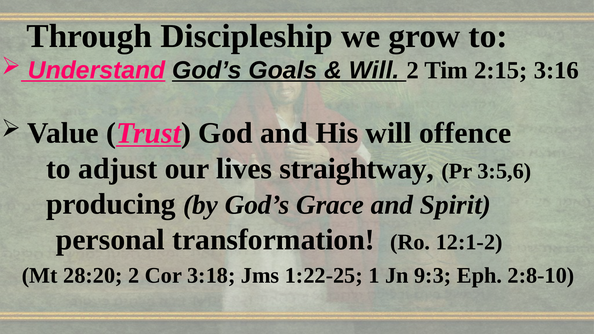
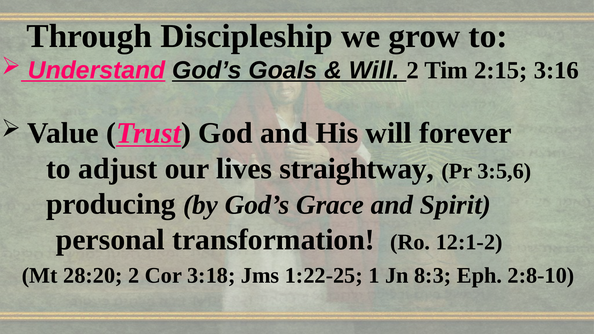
offence: offence -> forever (465, 133)
9:3: 9:3 -> 8:3 (433, 276)
